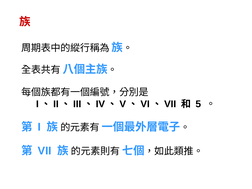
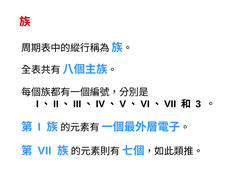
5: 5 -> 3 (198, 104)
